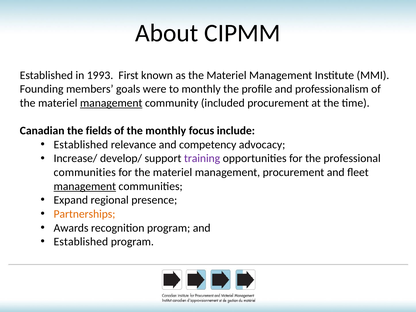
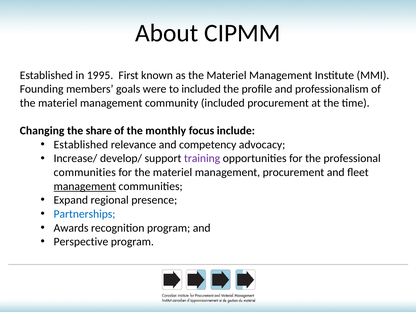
1993: 1993 -> 1995 (100, 75)
to monthly: monthly -> included (201, 89)
management underline: present -> none (111, 103)
Canadian: Canadian -> Changing (42, 131)
fields: fields -> share (99, 131)
Partnerships colour: orange -> blue (84, 214)
Established: Established -> Perspective (81, 242)
